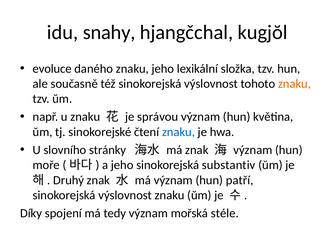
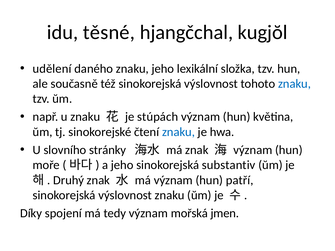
snahy: snahy -> těsné (109, 32)
evoluce: evoluce -> udělení (52, 69)
znaku colour: orange -> blue (294, 84)
správou: správou -> stúpách (158, 117)
stéle: stéle -> jmen (225, 213)
